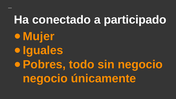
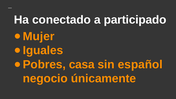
todo: todo -> casa (82, 64)
sin negocio: negocio -> español (140, 64)
